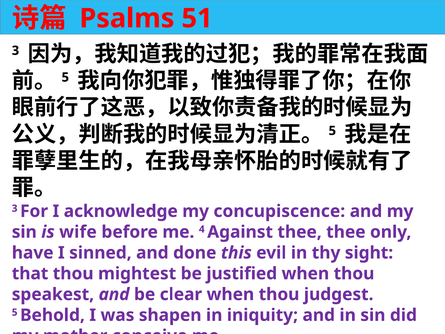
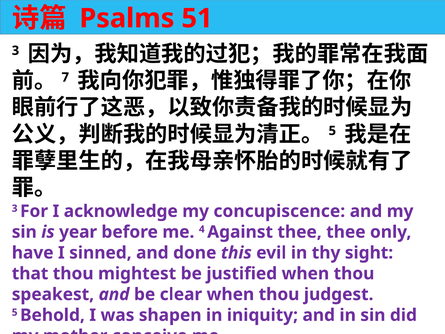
5: 5 -> 7 (65, 77)
wife: wife -> year (78, 232)
